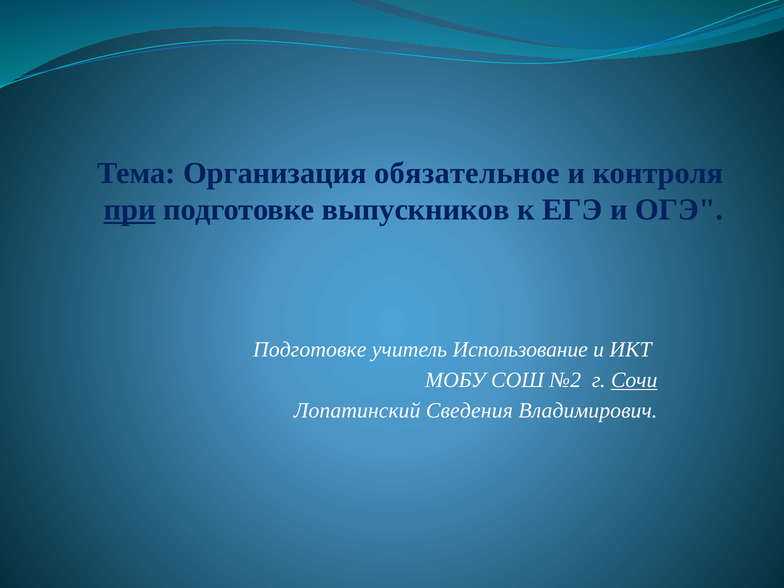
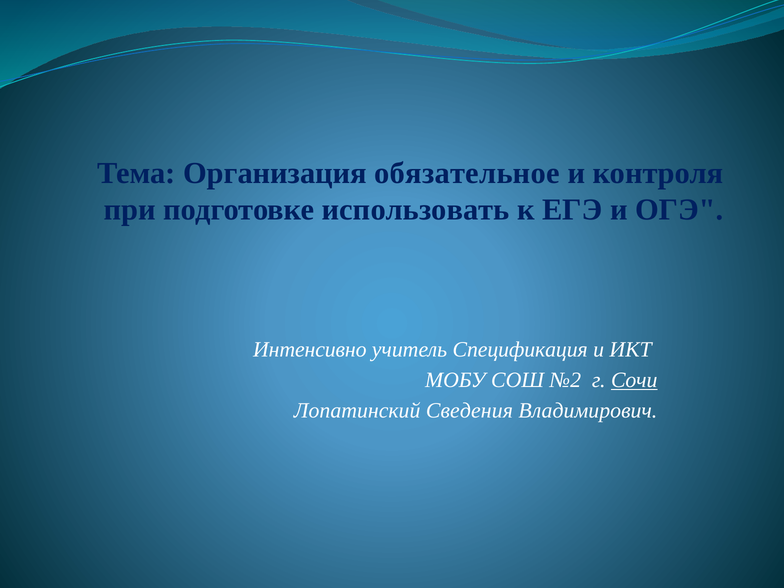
при underline: present -> none (130, 210)
выпускников: выпускников -> использовать (416, 210)
Подготовке: Подготовке -> Интенсивно (310, 350)
Использование: Использование -> Спецификация (520, 350)
